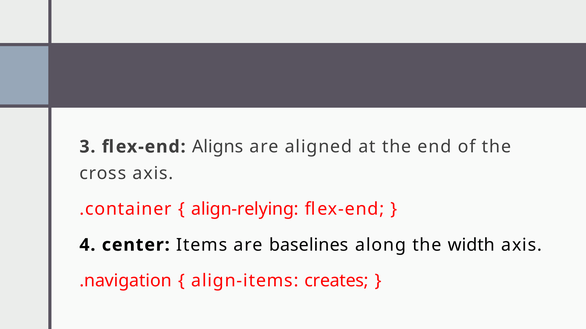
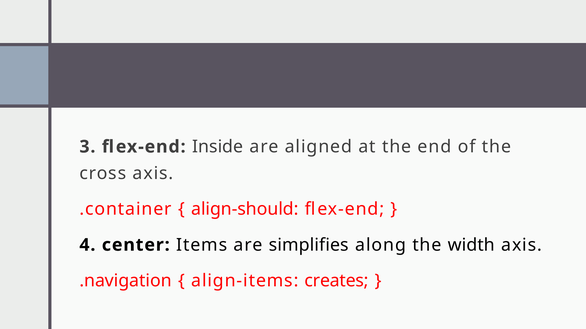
Aligns: Aligns -> Inside (218, 147)
align-relying: align-relying -> align-should (245, 209)
baselines: baselines -> simplifies (309, 245)
